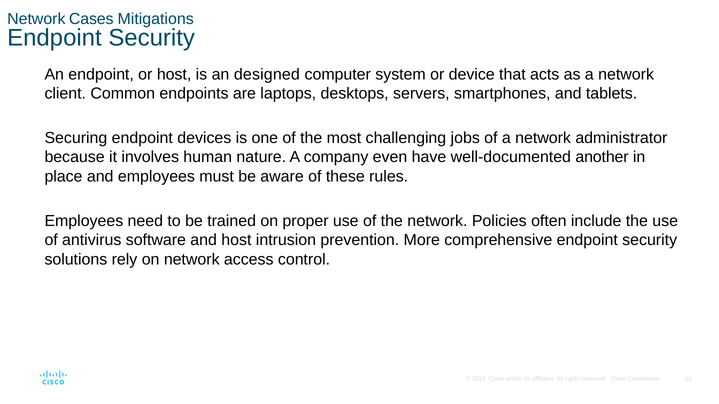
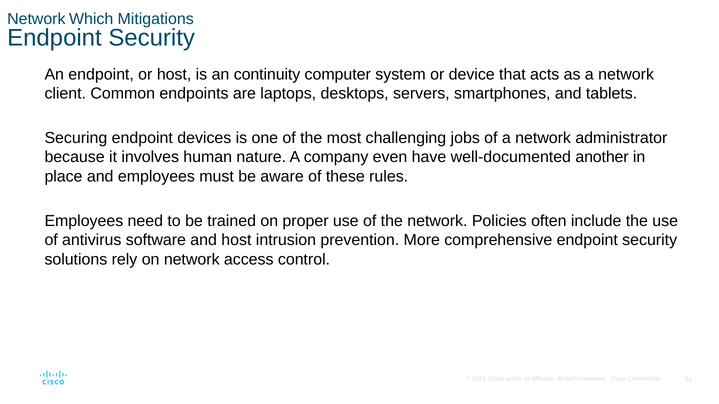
Cases: Cases -> Which (91, 19)
designed: designed -> continuity (267, 74)
